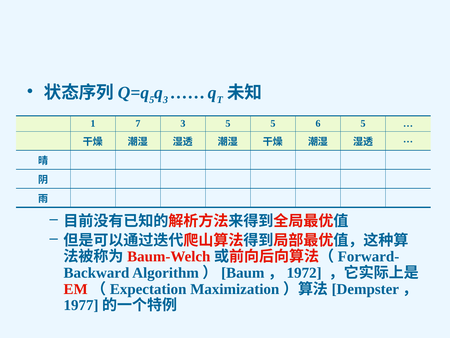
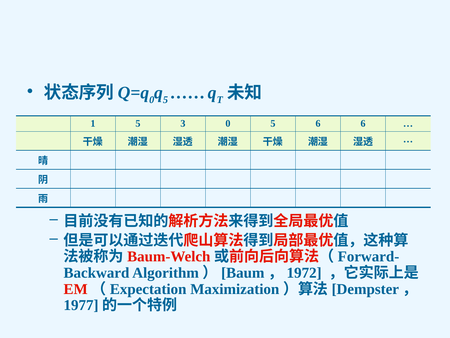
5: 5 -> 0 (152, 100)
3: 3 -> 5 (165, 100)
1 7: 7 -> 5 (138, 124)
3 5: 5 -> 0 (228, 124)
6 5: 5 -> 6 (363, 124)
